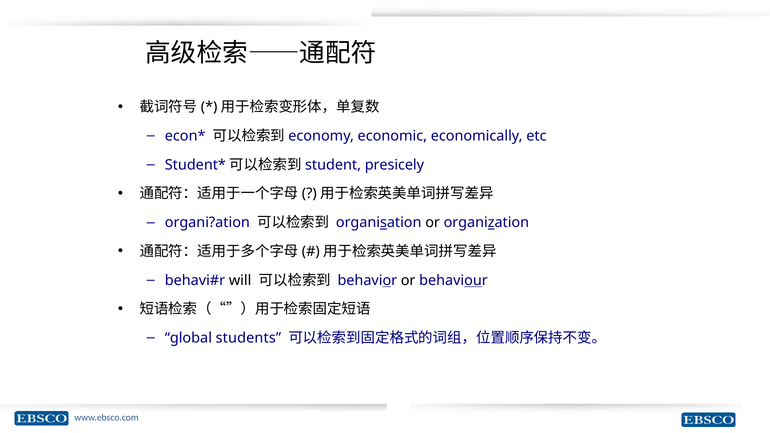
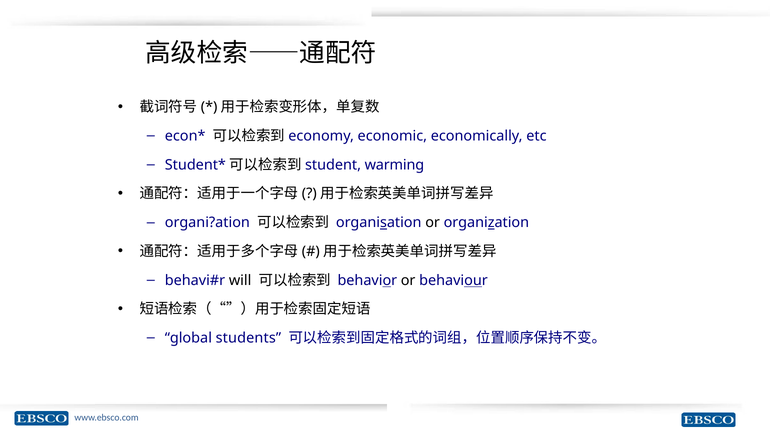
presicely: presicely -> warming (394, 165)
